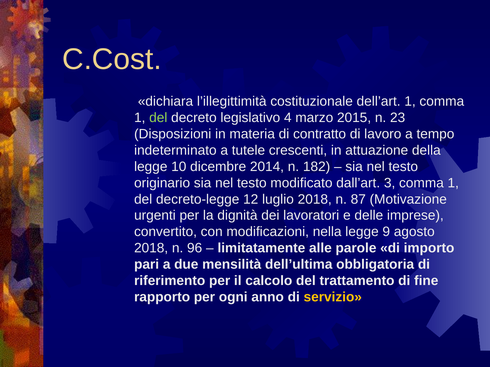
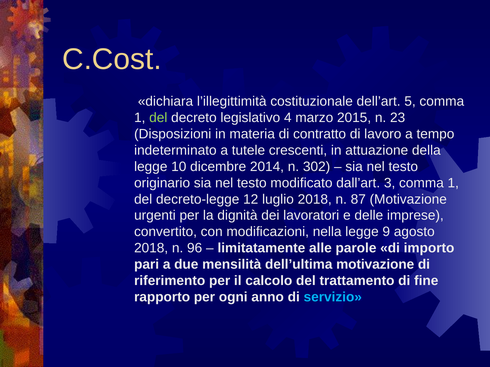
dell’art 1: 1 -> 5 (410, 101)
182: 182 -> 302 (317, 167)
dell’ultima obbligatoria: obbligatoria -> motivazione (375, 265)
servizio colour: yellow -> light blue (333, 297)
